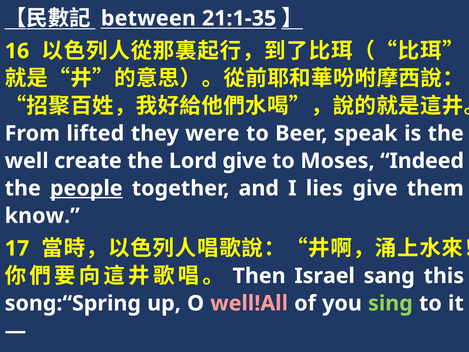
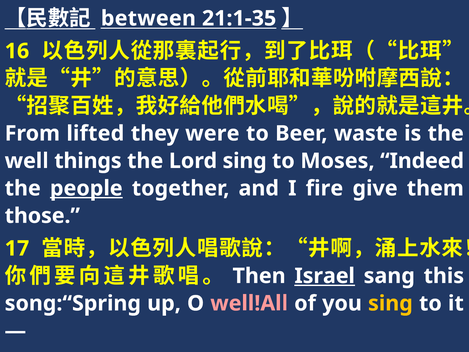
speak: speak -> waste (366, 133)
create: create -> things (88, 161)
Lord give: give -> sing (245, 161)
lies: lies -> fire (324, 188)
know: know -> those (42, 216)
Israel underline: none -> present (325, 276)
sing colour: light green -> yellow (390, 303)
